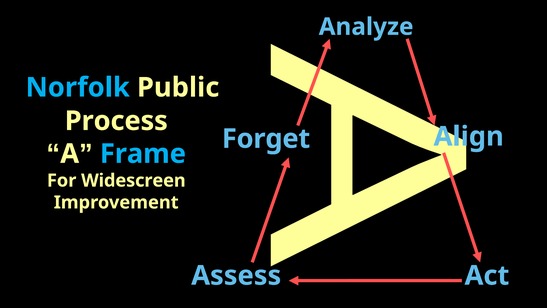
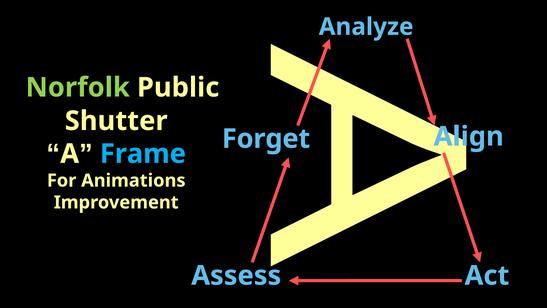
Norfolk colour: light blue -> light green (78, 87)
Process: Process -> Shutter (116, 121)
Widescreen: Widescreen -> Animations (133, 180)
